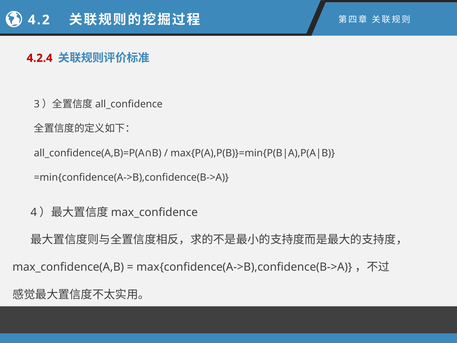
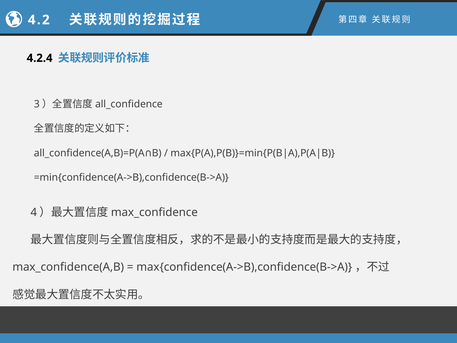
4.2.4 colour: red -> black (40, 58)
